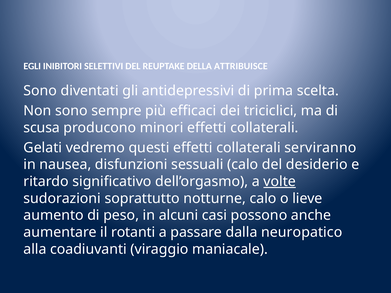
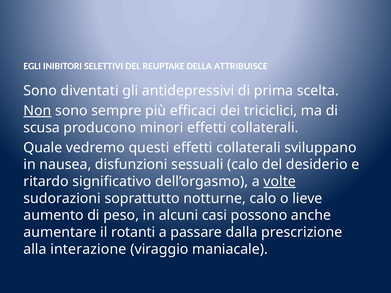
Non underline: none -> present (37, 111)
Gelati: Gelati -> Quale (43, 148)
serviranno: serviranno -> sviluppano (320, 148)
neuropatico: neuropatico -> prescrizione (302, 232)
coadiuvanti: coadiuvanti -> interazione (88, 249)
